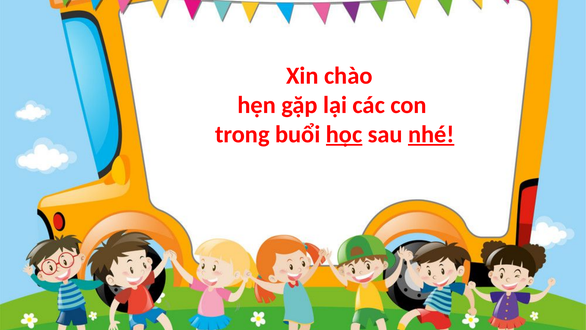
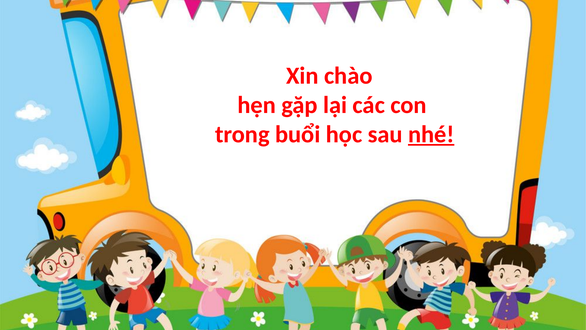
học underline: present -> none (344, 134)
